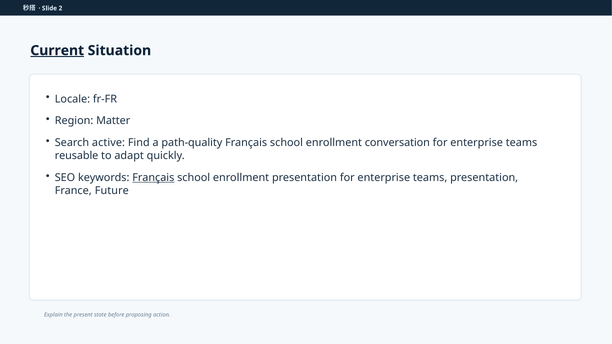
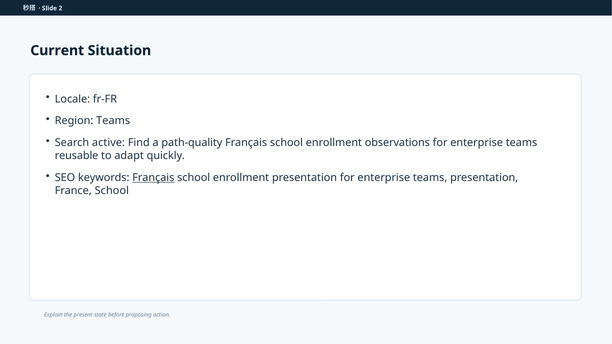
Current underline: present -> none (57, 51)
Region Matter: Matter -> Teams (113, 121)
conversation: conversation -> observations (397, 143)
France Future: Future -> School (112, 191)
